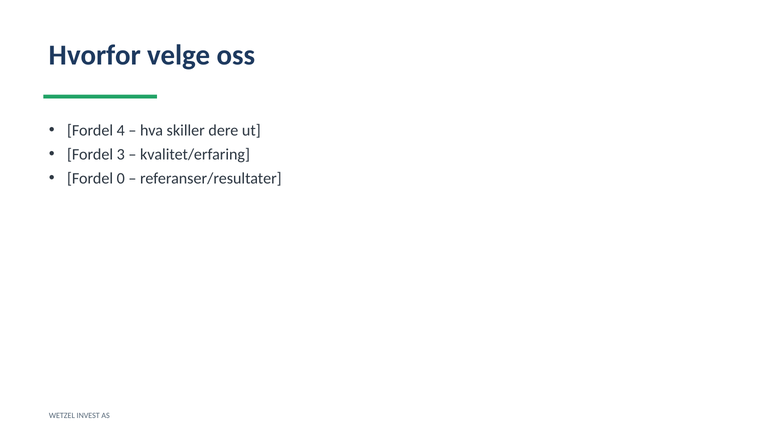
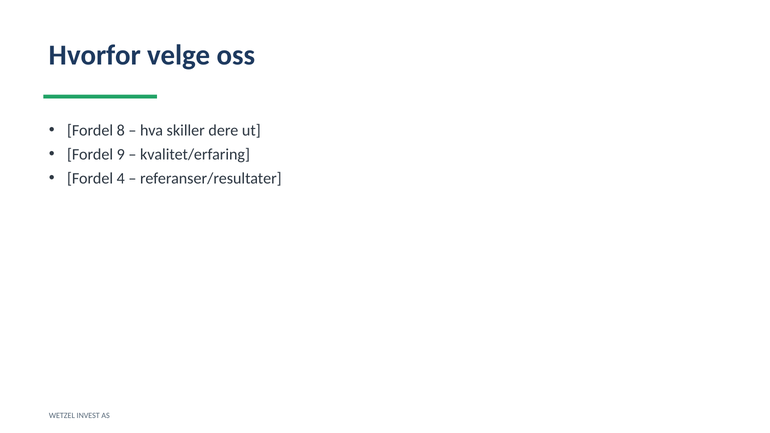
4: 4 -> 8 (121, 130)
3: 3 -> 9 (121, 154)
0: 0 -> 4 (121, 179)
